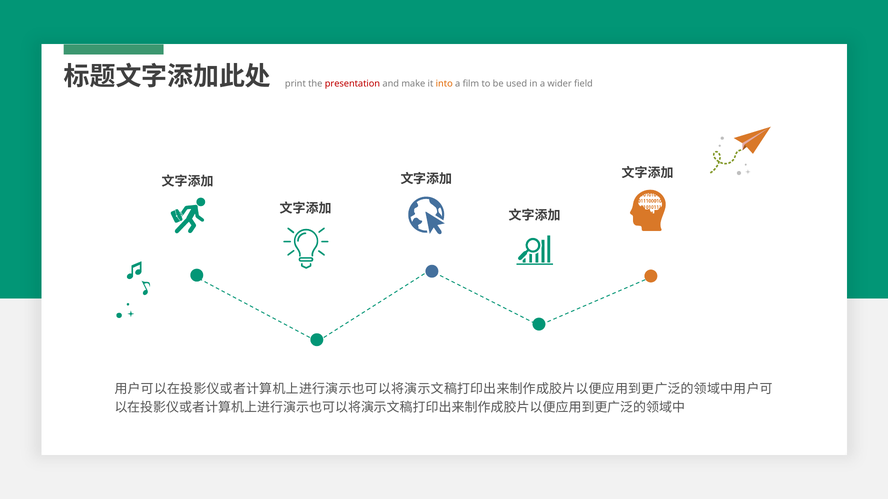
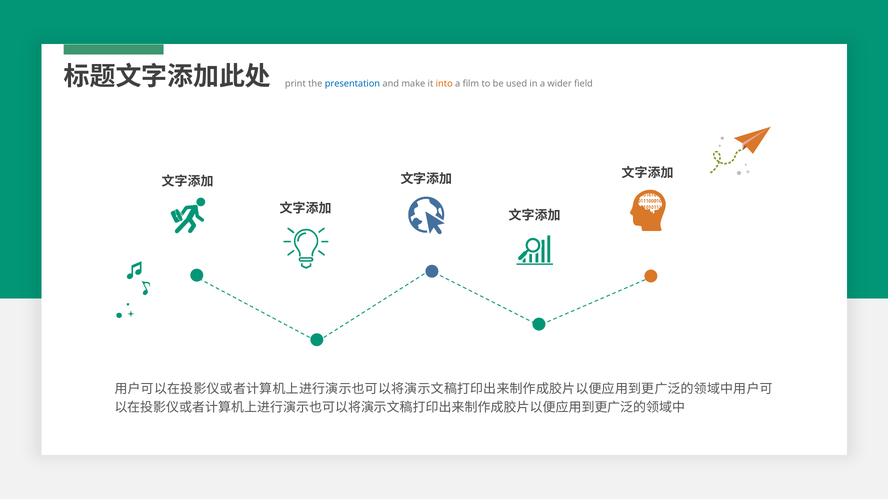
presentation colour: red -> blue (352, 84)
